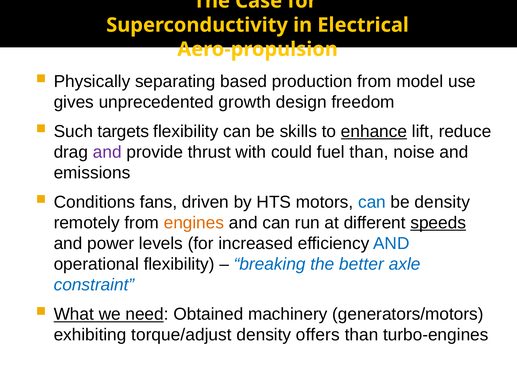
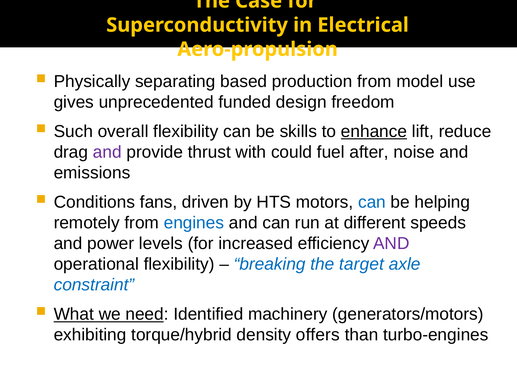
growth: growth -> funded (245, 102)
targets: targets -> overall (123, 131)
fuel than: than -> after (369, 152)
be density: density -> helping (442, 202)
engines colour: orange -> blue (194, 223)
speeds underline: present -> none (438, 223)
AND colour: blue -> purple (391, 243)
better: better -> target (361, 264)
Obtained: Obtained -> Identified (208, 314)
torque/adjust: torque/adjust -> torque/hybrid (182, 335)
